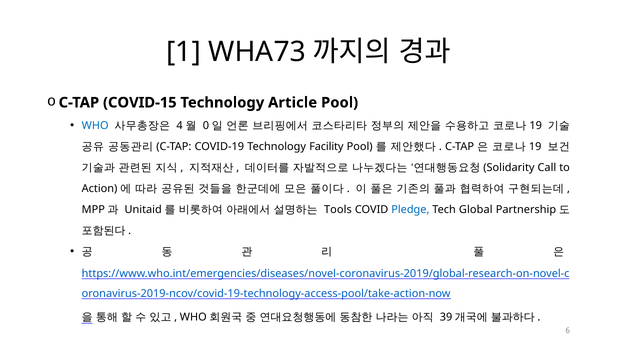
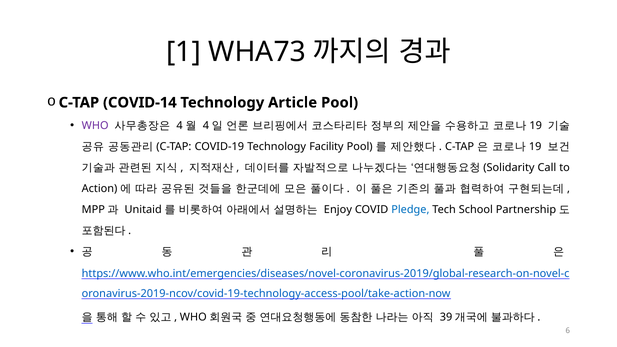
COVID-15: COVID-15 -> COVID-14 (140, 103)
WHO colour: blue -> purple (95, 126)
0: 0 -> 4 (206, 126)
Tools: Tools -> Enjoy (338, 210)
Global: Global -> School (476, 210)
